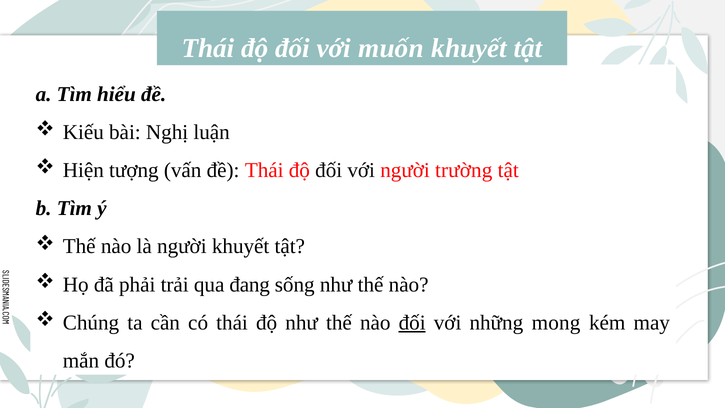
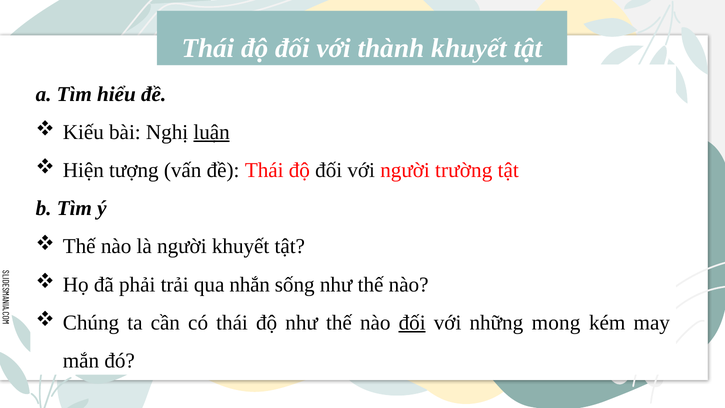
muốn: muốn -> thành (391, 48)
luận underline: none -> present (212, 132)
đang: đang -> nhắn (250, 284)
